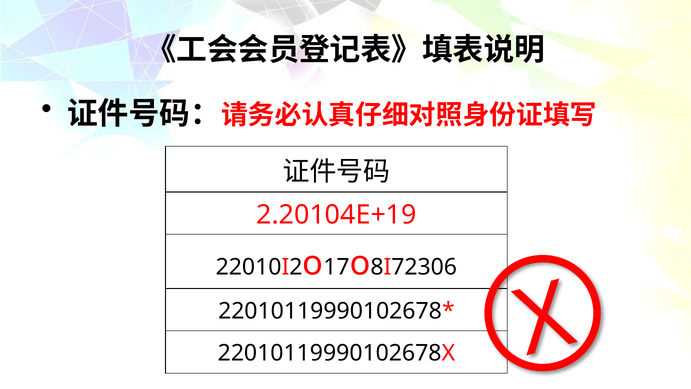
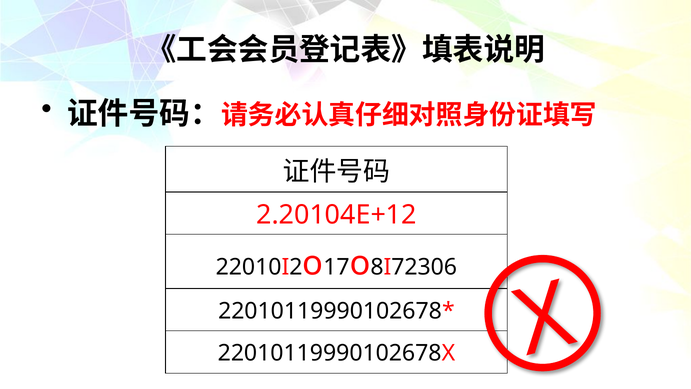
2.20104E+19: 2.20104E+19 -> 2.20104E+12 (336, 215)
